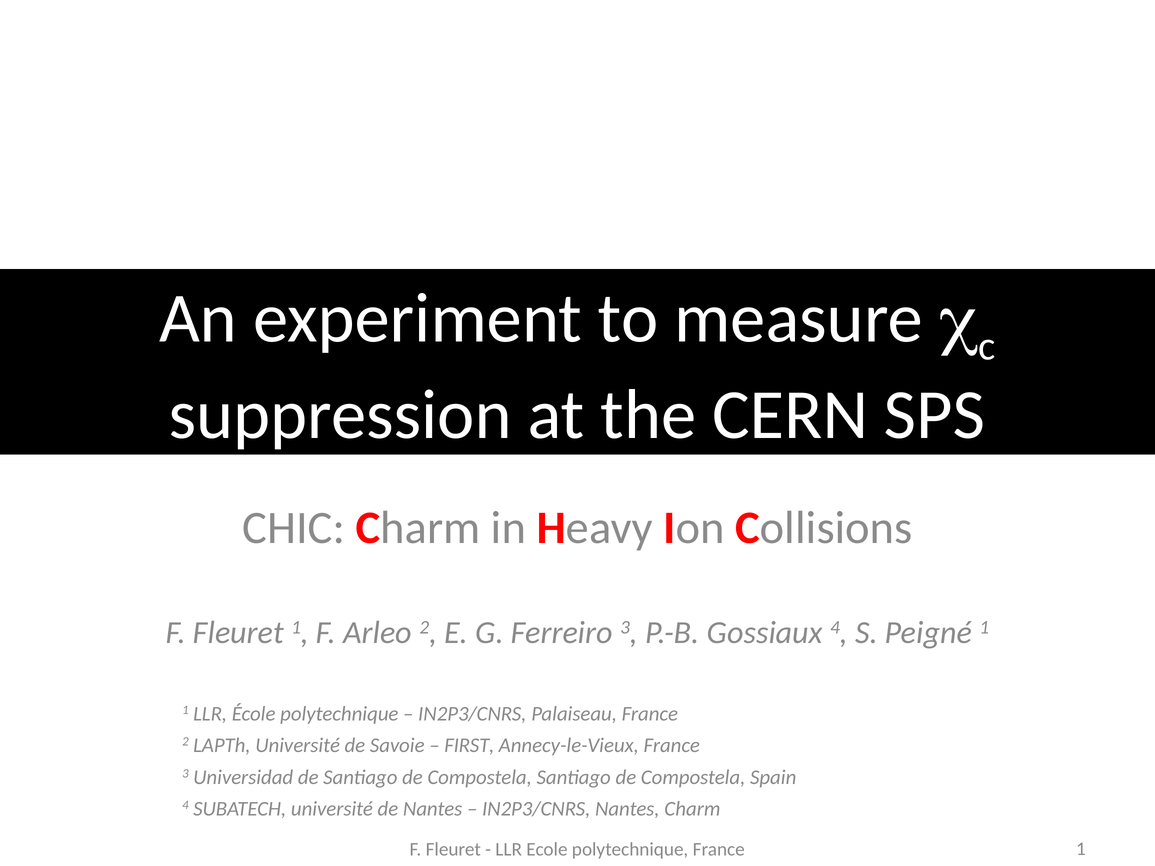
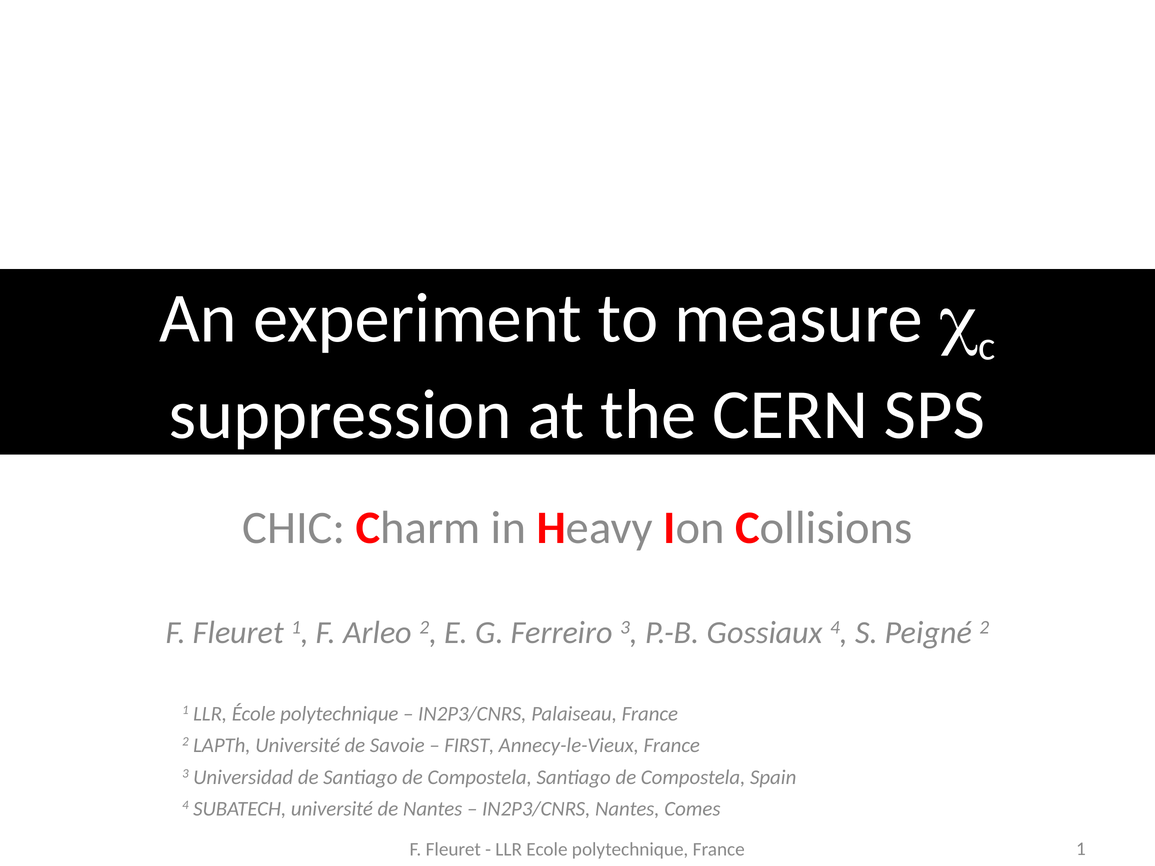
Peigné 1: 1 -> 2 (984, 627)
Nantes Charm: Charm -> Comes (692, 809)
